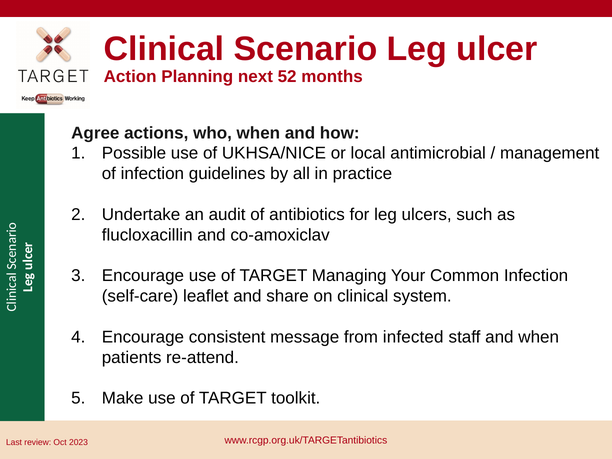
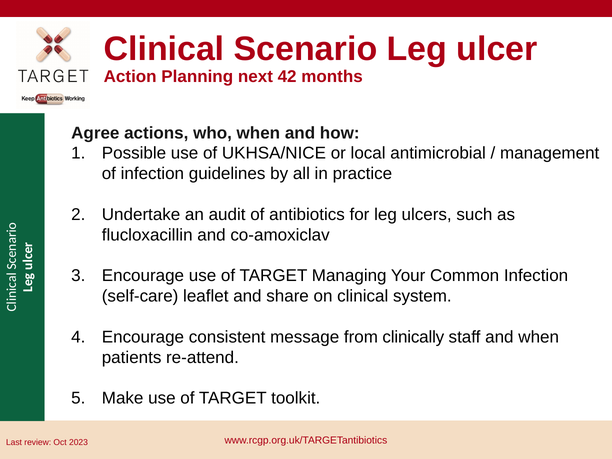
52: 52 -> 42 (287, 77)
infected: infected -> clinically (413, 337)
